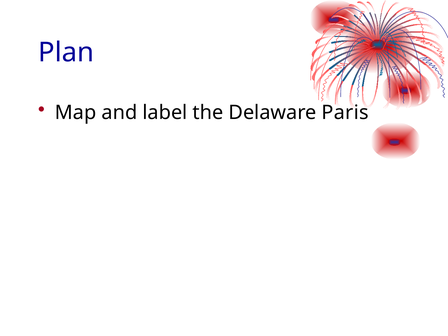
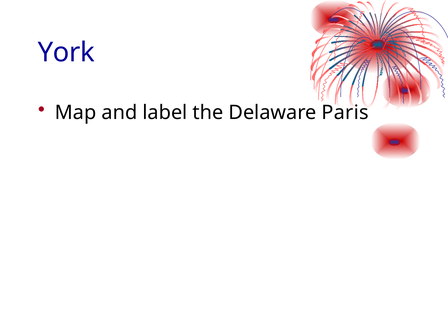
Plan: Plan -> York (66, 53)
